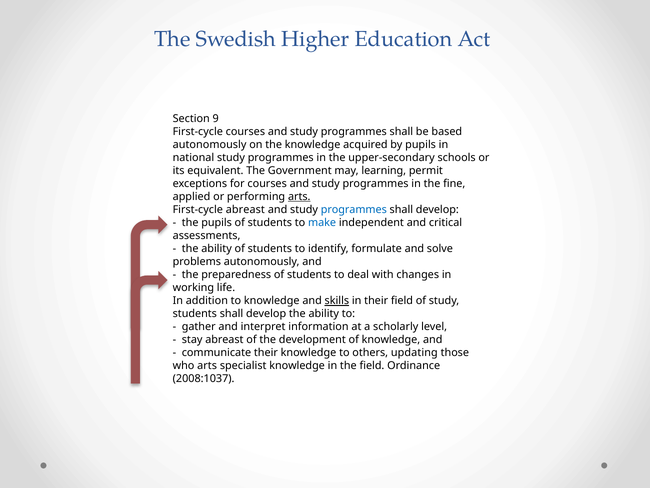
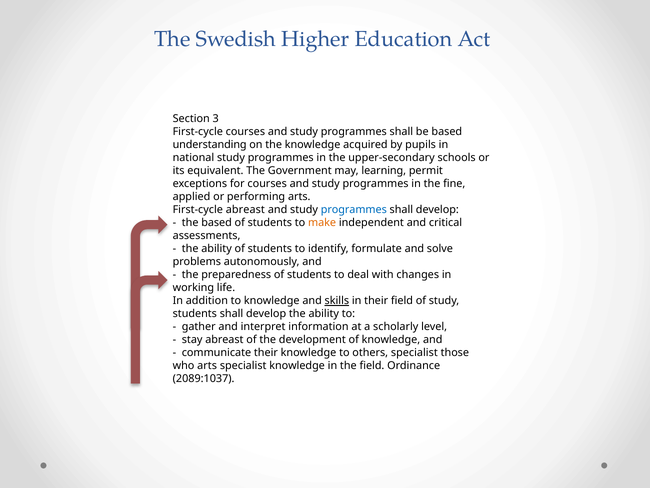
9: 9 -> 3 (216, 119)
autonomously: autonomously -> understanding (210, 145)
arts underline: present -> none (299, 197)
the pupils: pupils -> based (217, 223)
make colour: blue -> orange (322, 223)
others updating: updating -> specialist (414, 353)
2008:1037: 2008:1037 -> 2089:1037 (204, 379)
